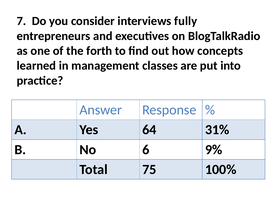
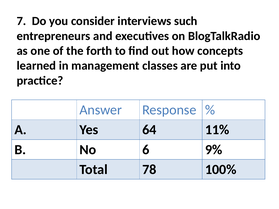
fully: fully -> such (186, 21)
31%: 31% -> 11% (217, 130)
75: 75 -> 78 (149, 170)
